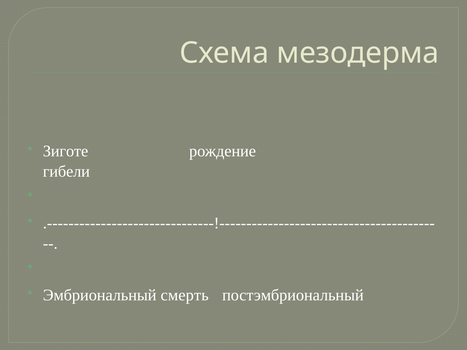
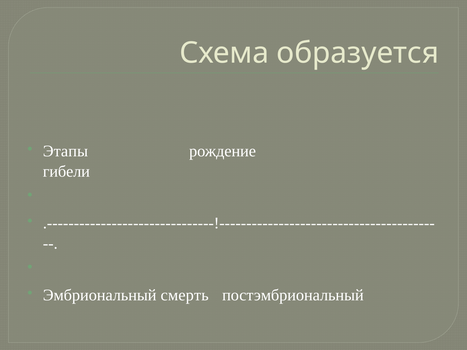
мезодерма: мезодерма -> образуется (358, 53)
Зиготе: Зиготе -> Этапы (65, 151)
